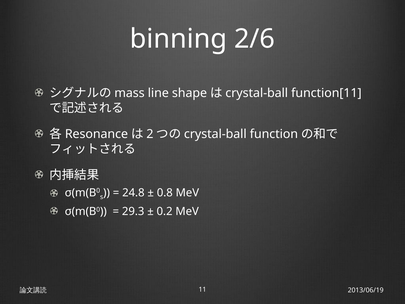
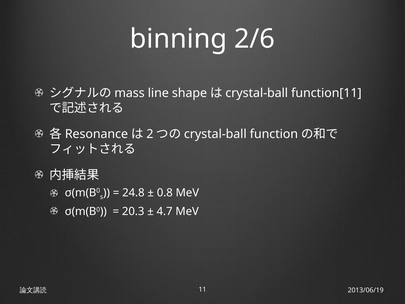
29.3: 29.3 -> 20.3 (133, 211)
0.2: 0.2 -> 4.7 (165, 211)
